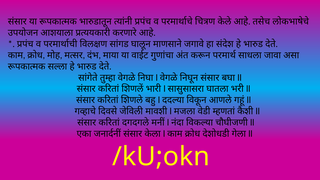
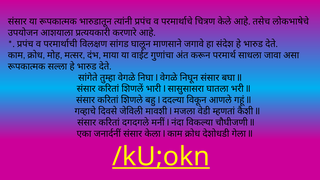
/kU;okn underline: none -> present (161, 157)
